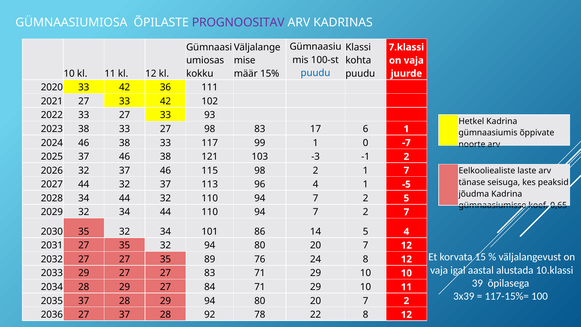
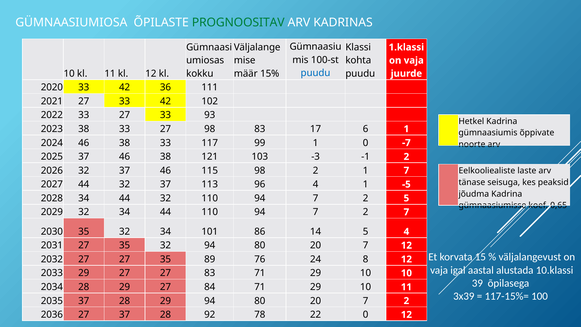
PROGNOOSITAV colour: purple -> green (238, 23)
7.klassi: 7.klassi -> 1.klassi (406, 47)
22 8: 8 -> 0 (366, 315)
